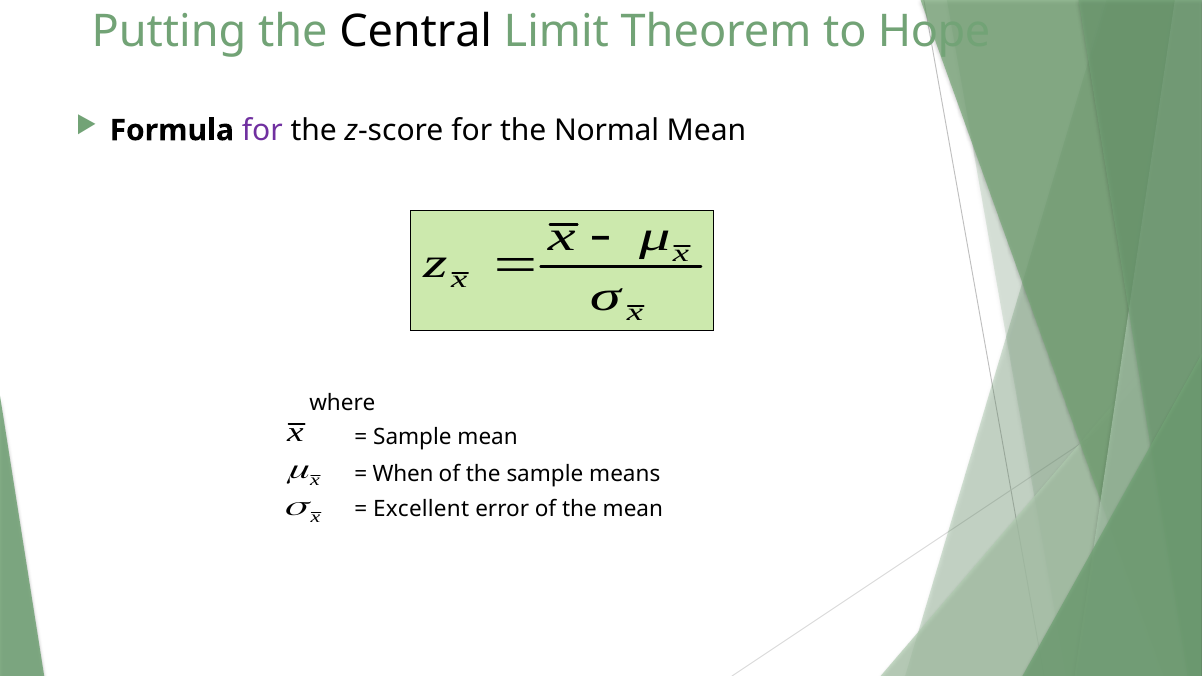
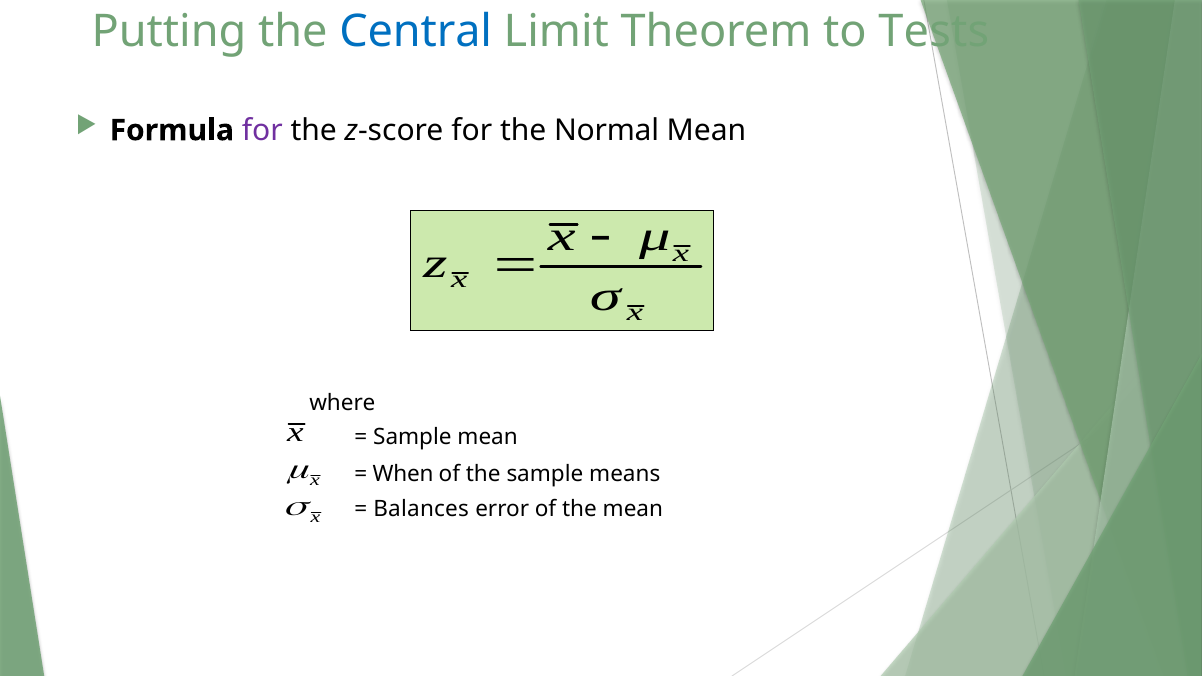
Central colour: black -> blue (416, 32)
Hope: Hope -> Tests (934, 32)
Excellent: Excellent -> Balances (421, 509)
